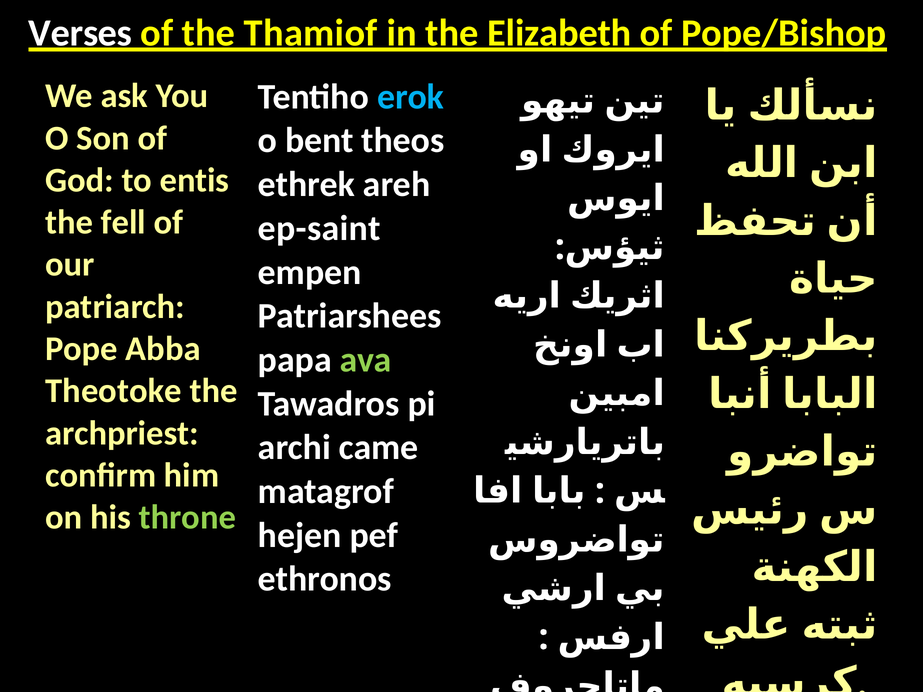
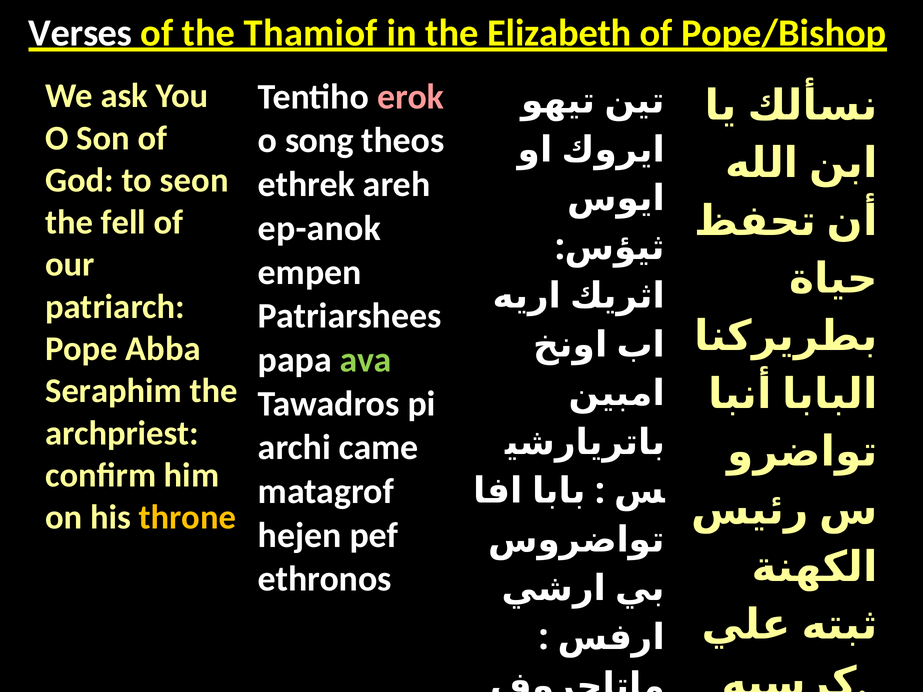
erok colour: light blue -> pink (411, 97)
bent: bent -> song (319, 141)
entis: entis -> seon (194, 180)
ep-saint: ep-saint -> ep-anok (319, 228)
Theotoke: Theotoke -> Seraphim (114, 391)
throne colour: light green -> yellow (187, 518)
